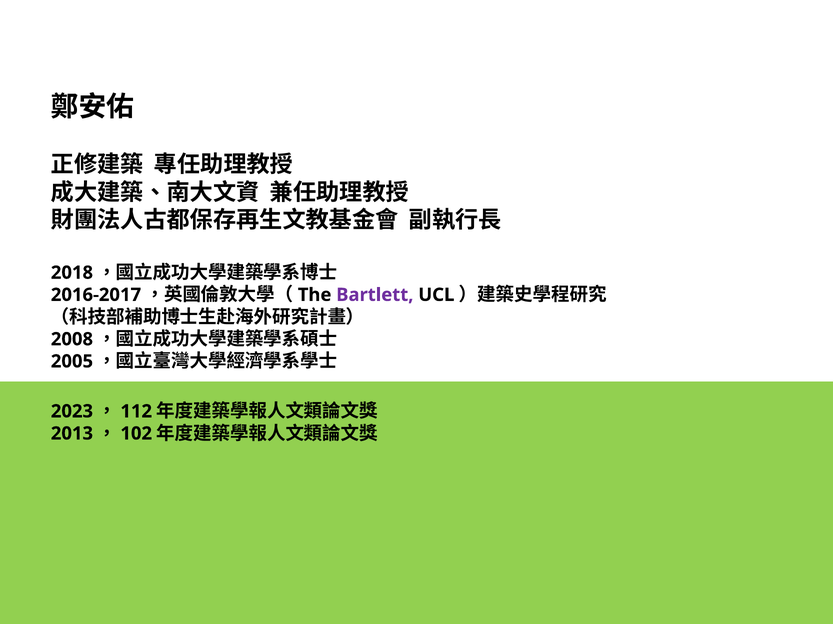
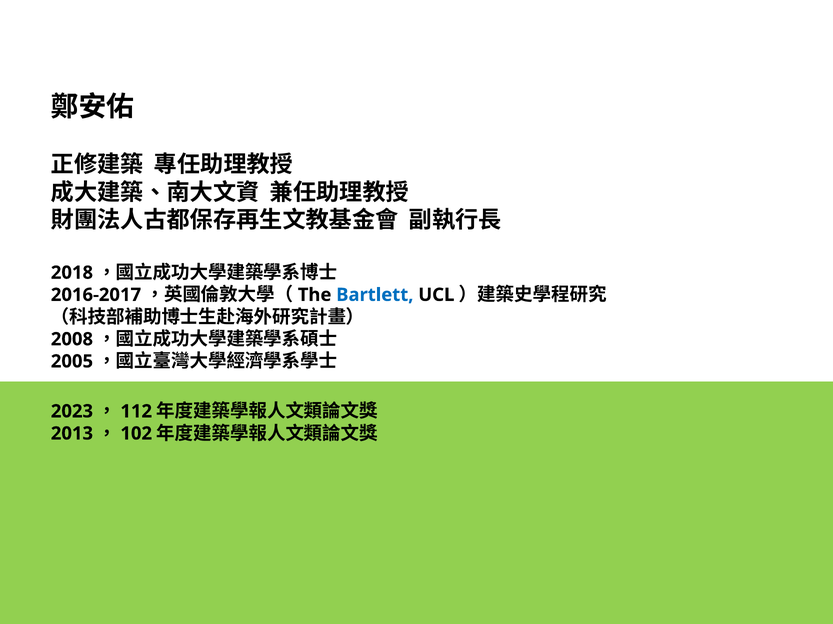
Bartlett colour: purple -> blue (375, 295)
